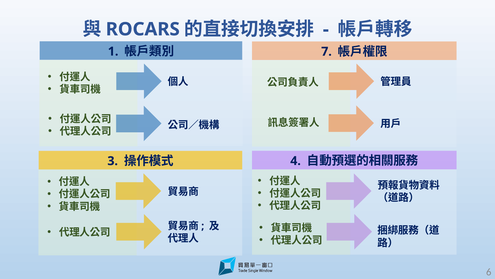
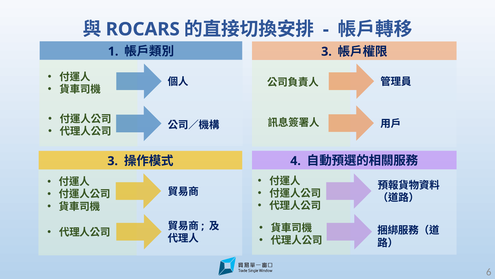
7: 7 -> 3 (327, 51)
